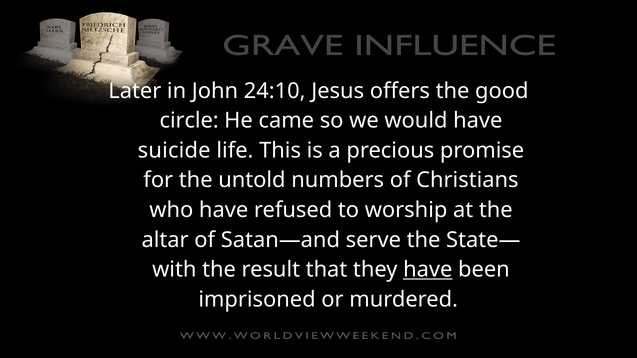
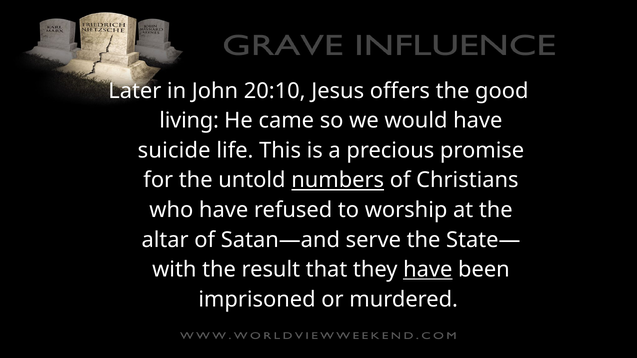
24:10: 24:10 -> 20:10 (275, 91)
circle: circle -> living (189, 121)
numbers underline: none -> present (338, 180)
